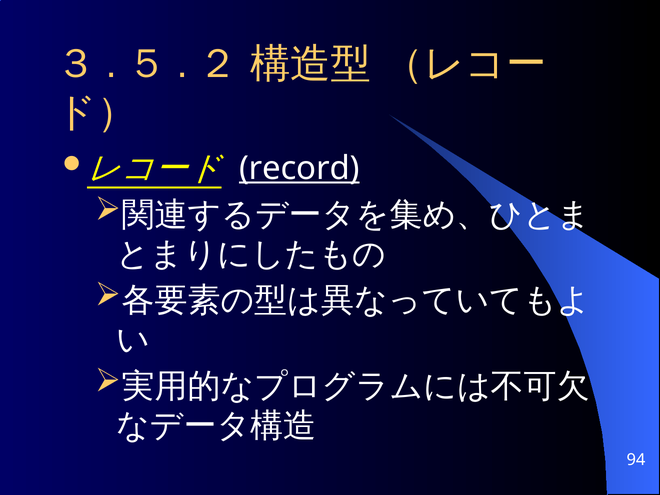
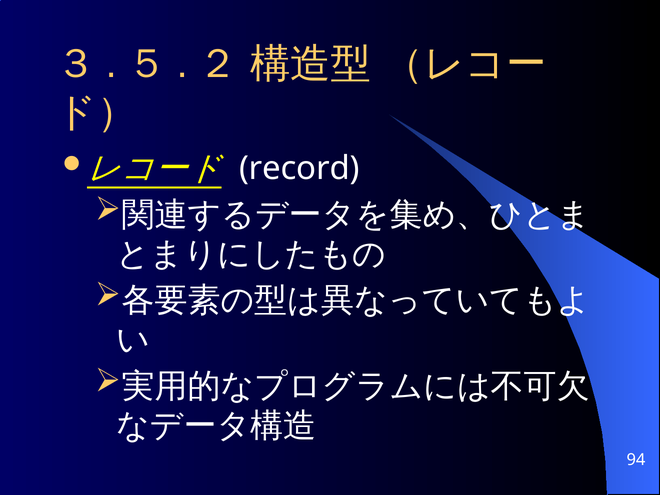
record underline: present -> none (299, 168)
